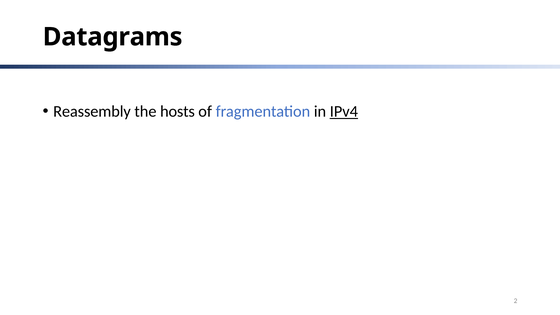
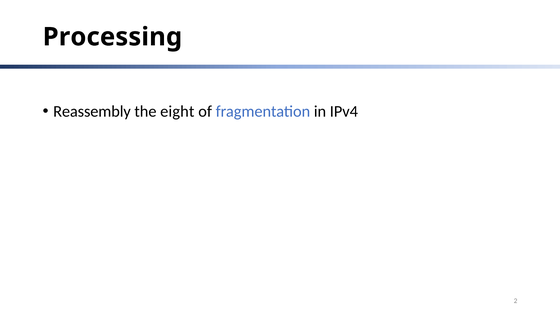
Datagrams: Datagrams -> Processing (112, 37)
hosts: hosts -> eight (177, 111)
IPv4 underline: present -> none (344, 111)
